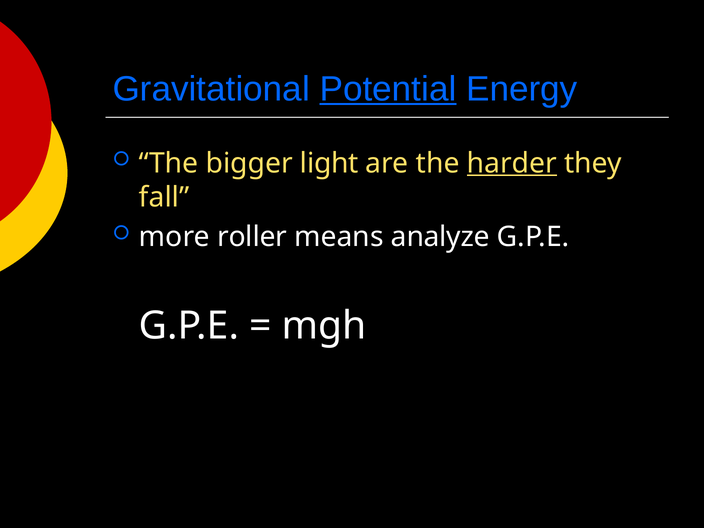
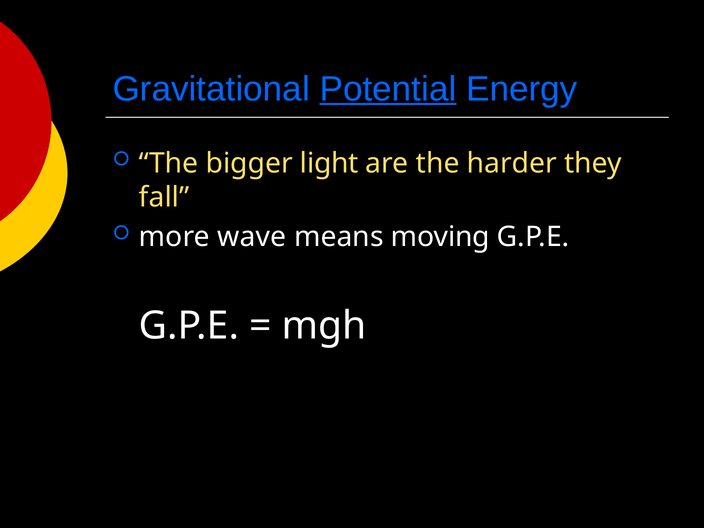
harder underline: present -> none (512, 163)
roller: roller -> wave (252, 237)
analyze: analyze -> moving (440, 237)
